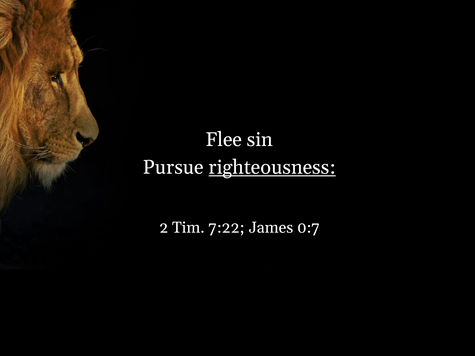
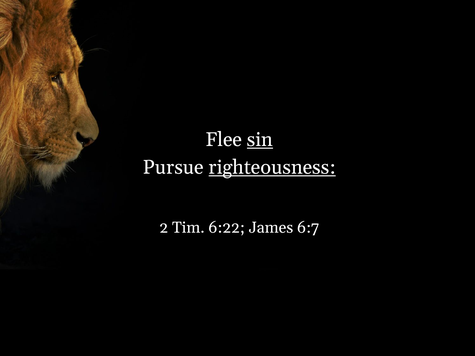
sin underline: none -> present (260, 140)
7:22: 7:22 -> 6:22 (227, 228)
0:7: 0:7 -> 6:7 (308, 228)
